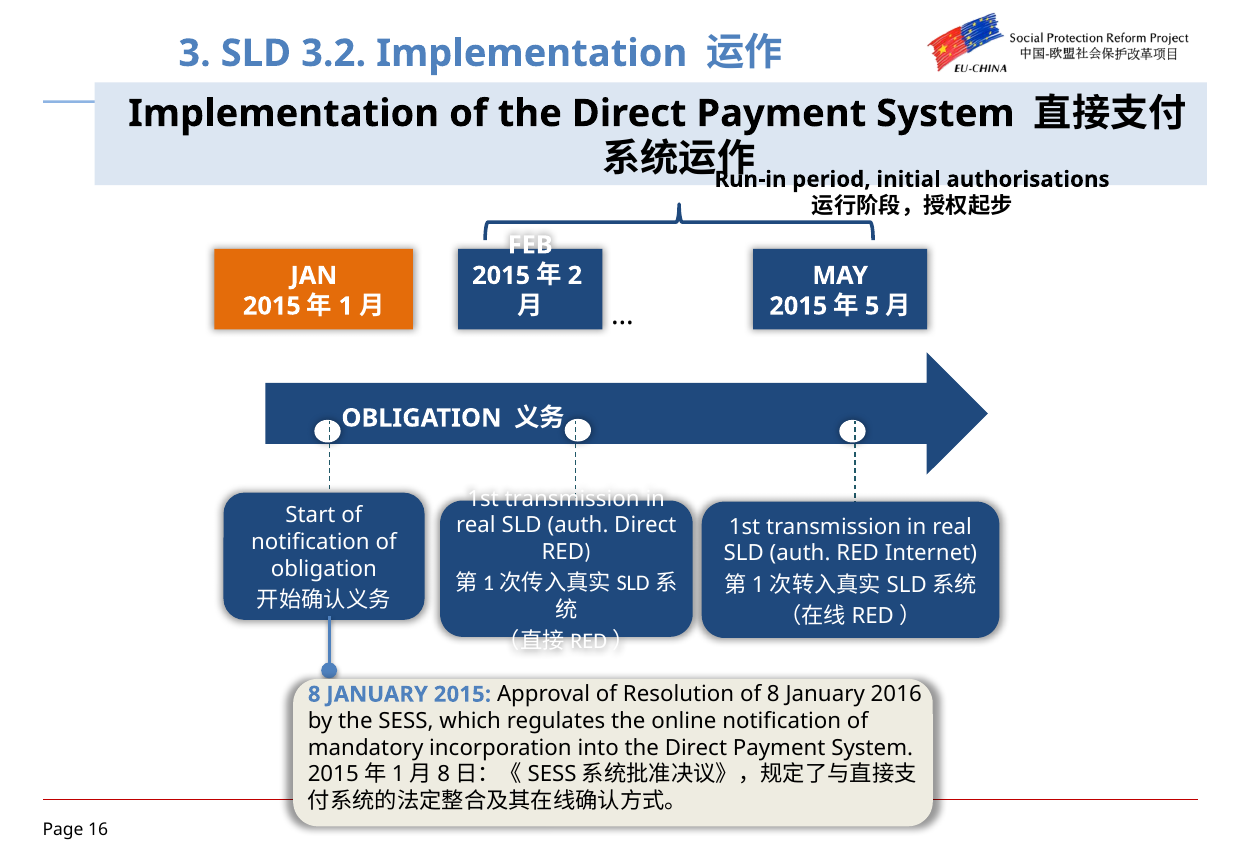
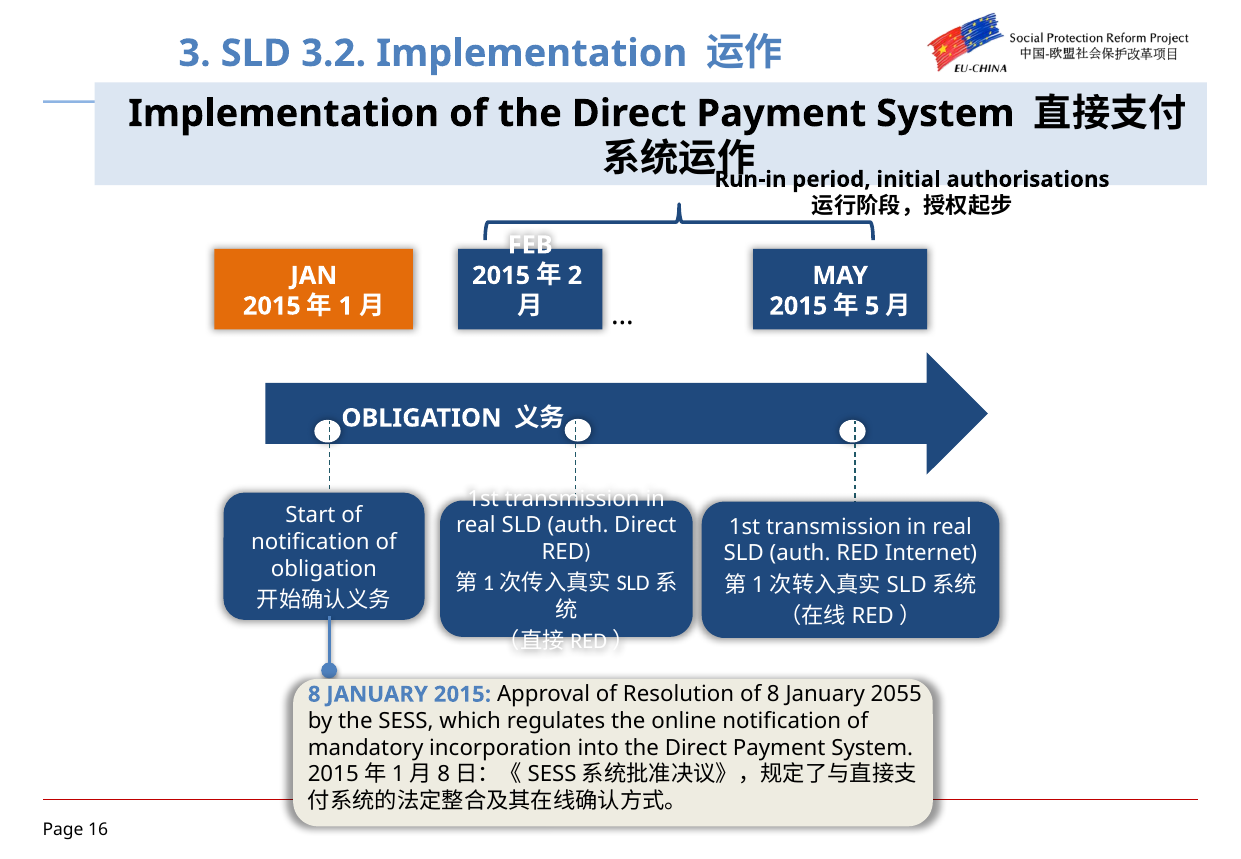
2016: 2016 -> 2055 (896, 694)
